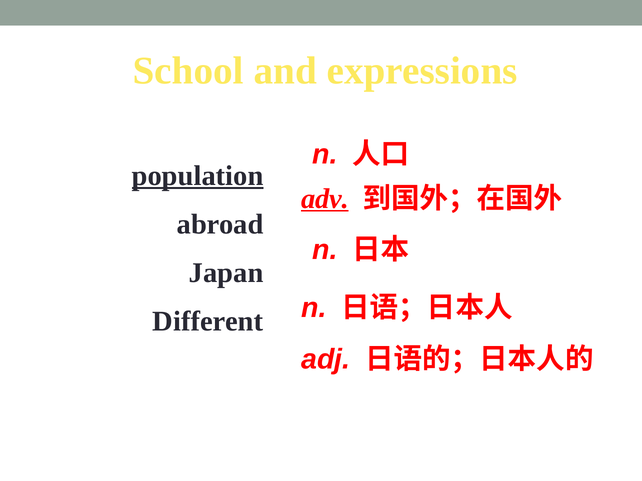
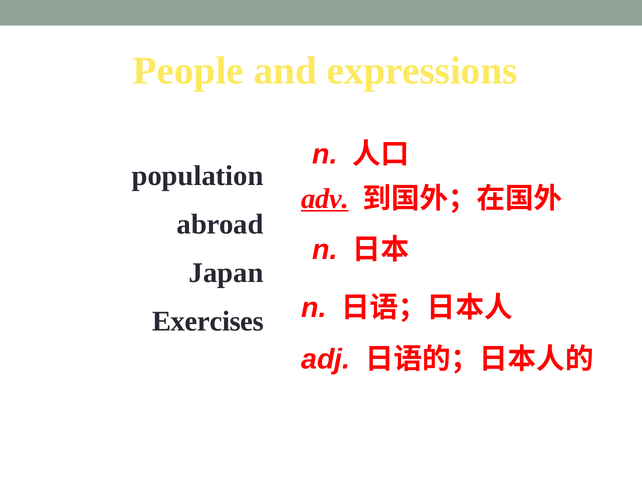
School: School -> People (188, 71)
population underline: present -> none (198, 176)
Different: Different -> Exercises (208, 321)
